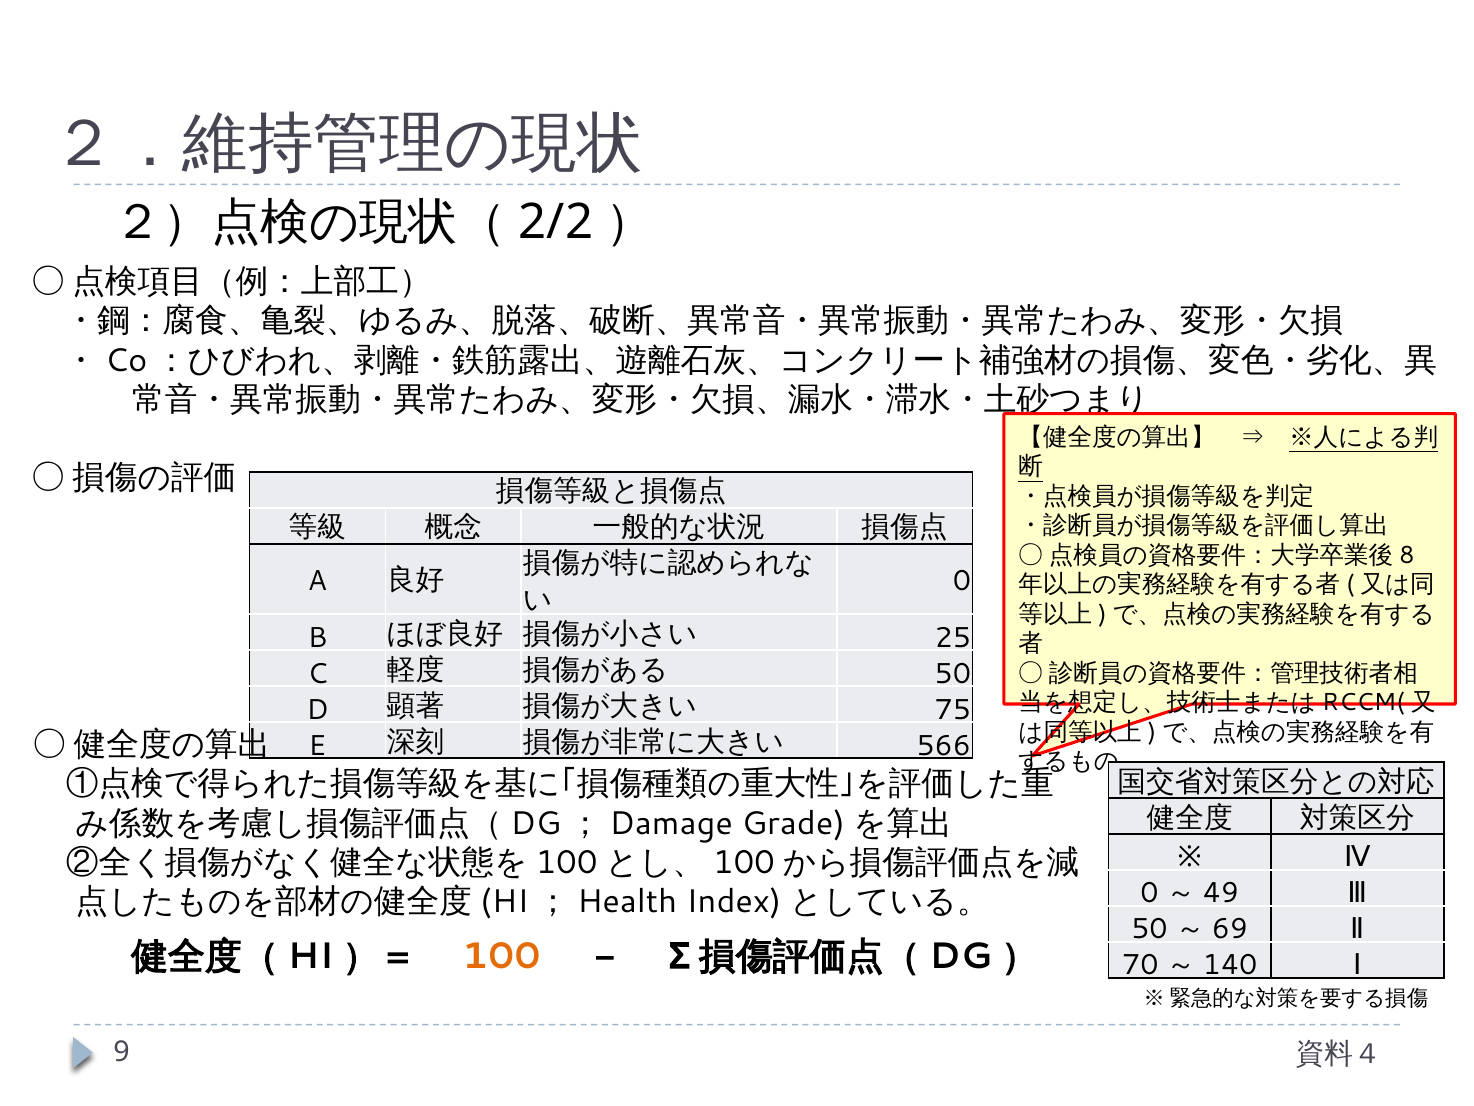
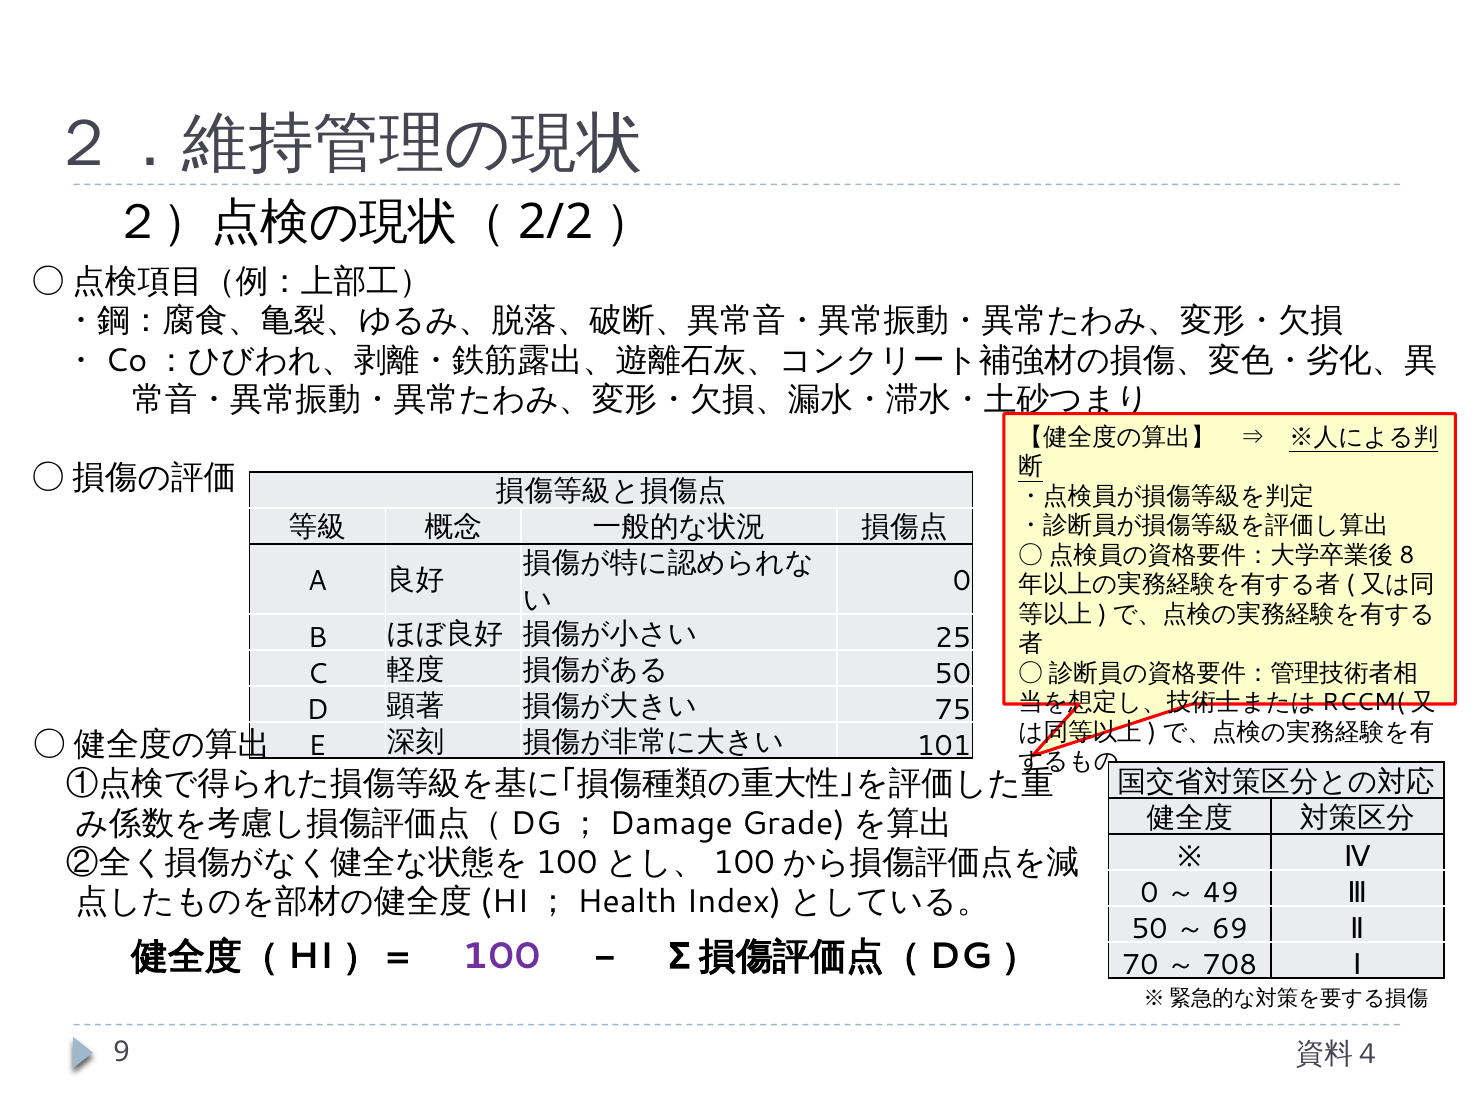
566: 566 -> 101 (944, 745)
100 colour: orange -> purple (501, 956)
140: 140 -> 708 (1230, 965)
